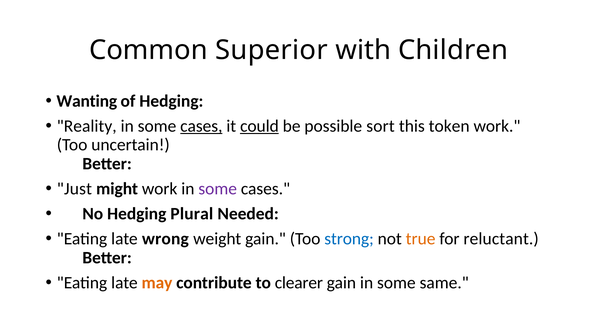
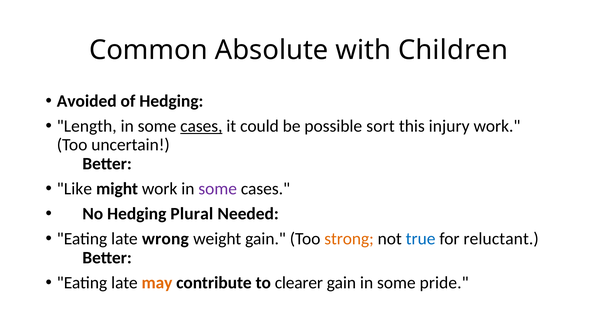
Superior: Superior -> Absolute (272, 50)
Wanting: Wanting -> Avoided (87, 101)
Reality: Reality -> Length (87, 126)
could underline: present -> none (259, 126)
token: token -> injury (449, 126)
Just: Just -> Like (74, 189)
strong colour: blue -> orange (349, 239)
true colour: orange -> blue (421, 239)
same: same -> pride (444, 283)
